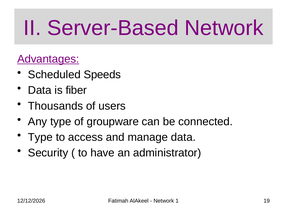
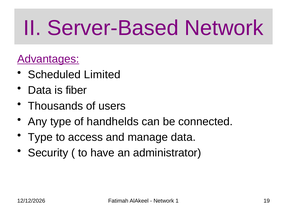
Speeds: Speeds -> Limited (102, 75)
groupware: groupware -> handhelds (113, 122)
